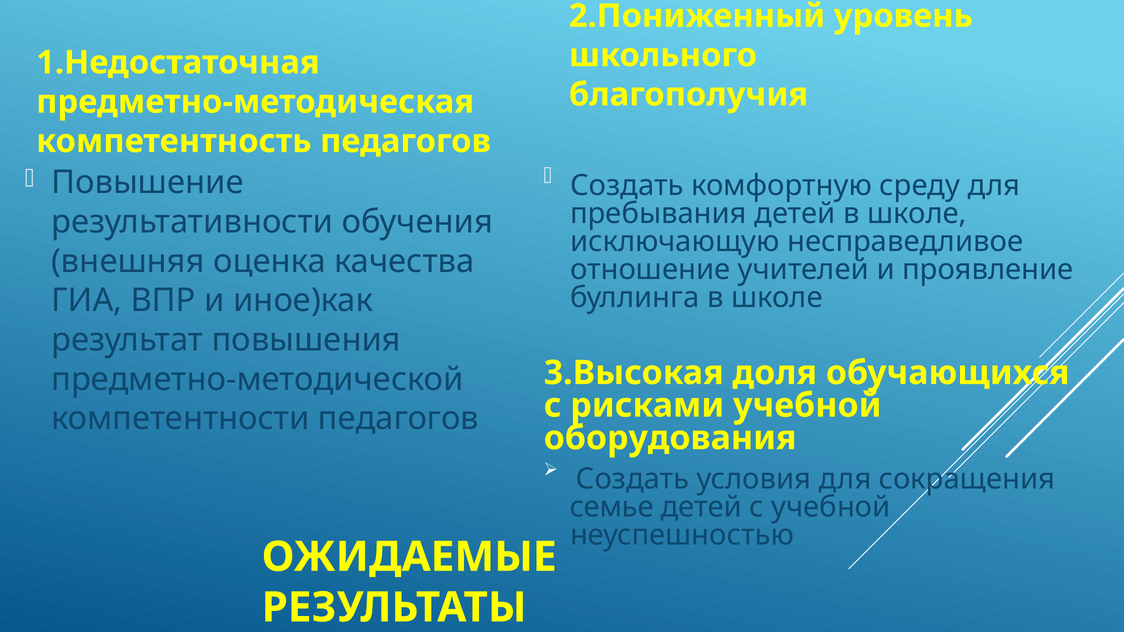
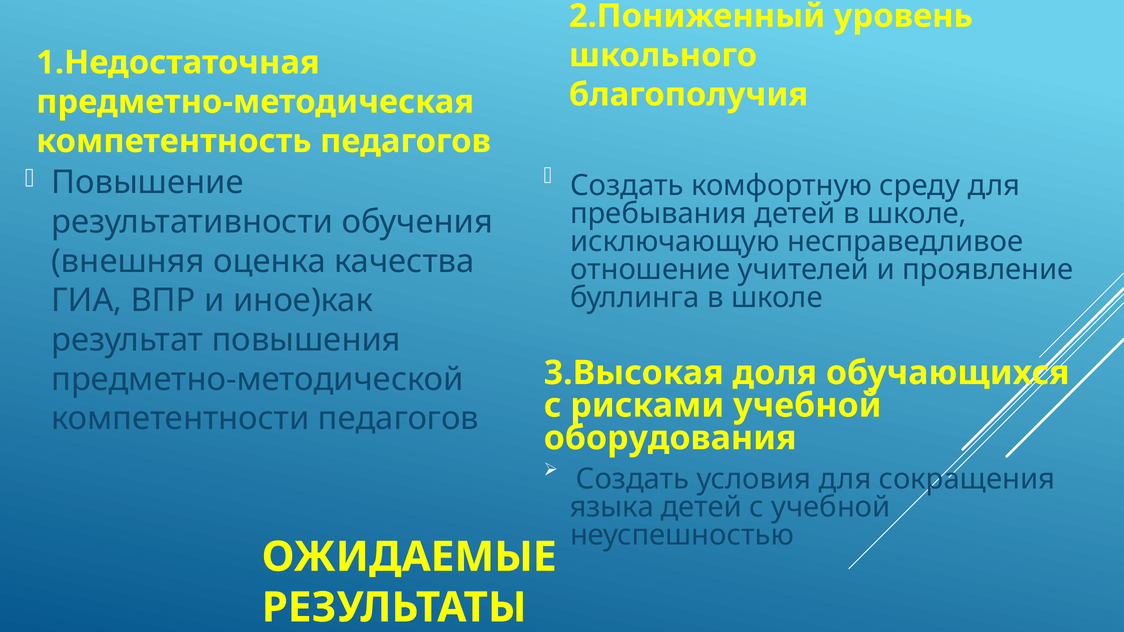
семье: семье -> языка (612, 507)
